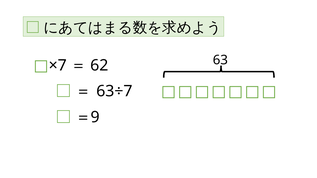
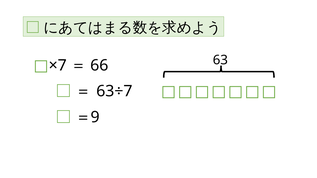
62: 62 -> 66 (99, 65)
